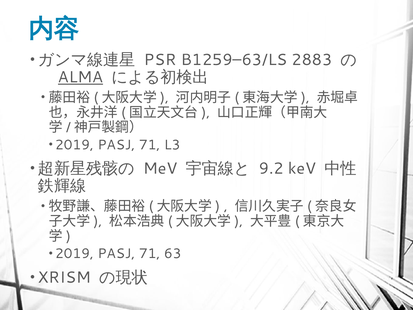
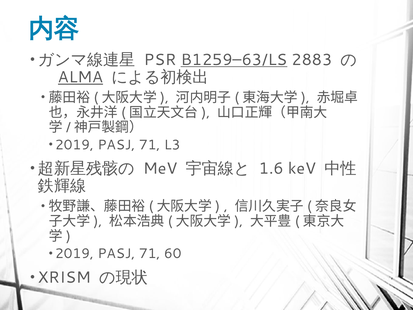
B1259–63/LS underline: none -> present (234, 60)
9.2: 9.2 -> 1.6 (271, 168)
63: 63 -> 60 (173, 253)
